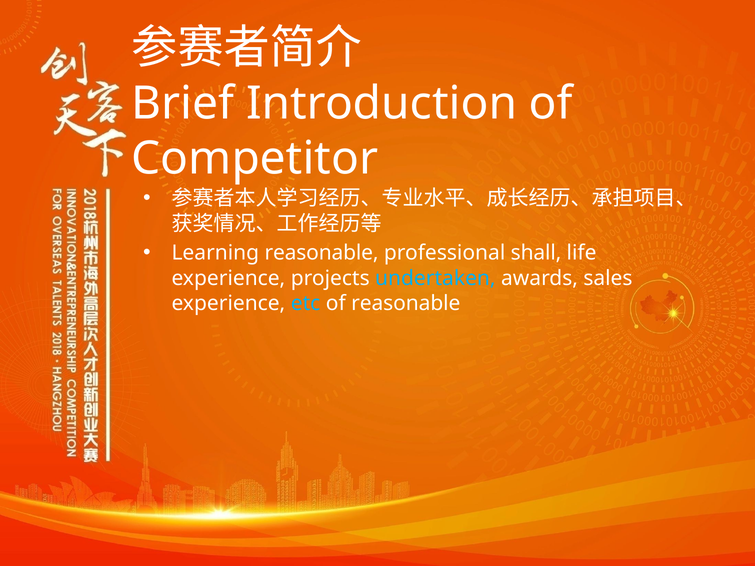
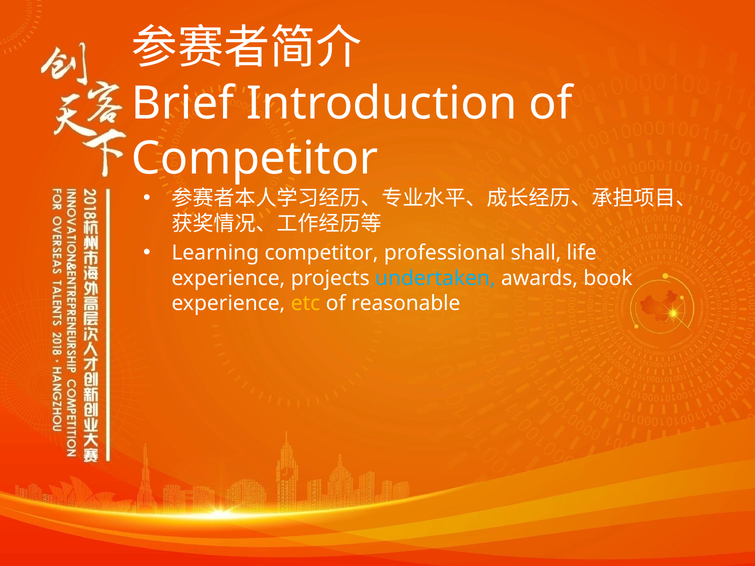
Learning reasonable: reasonable -> competitor (321, 253)
sales: sales -> book (608, 278)
etc colour: light blue -> yellow (306, 303)
